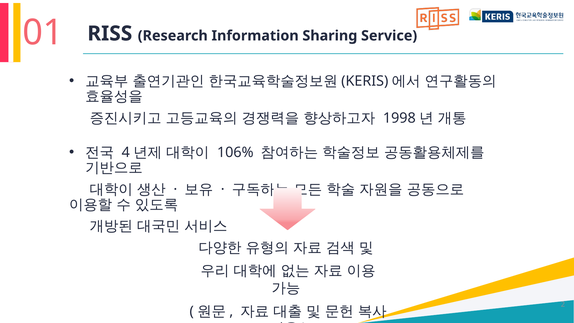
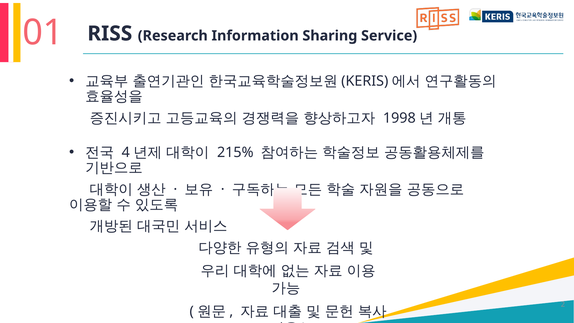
106%: 106% -> 215% (235, 152)
